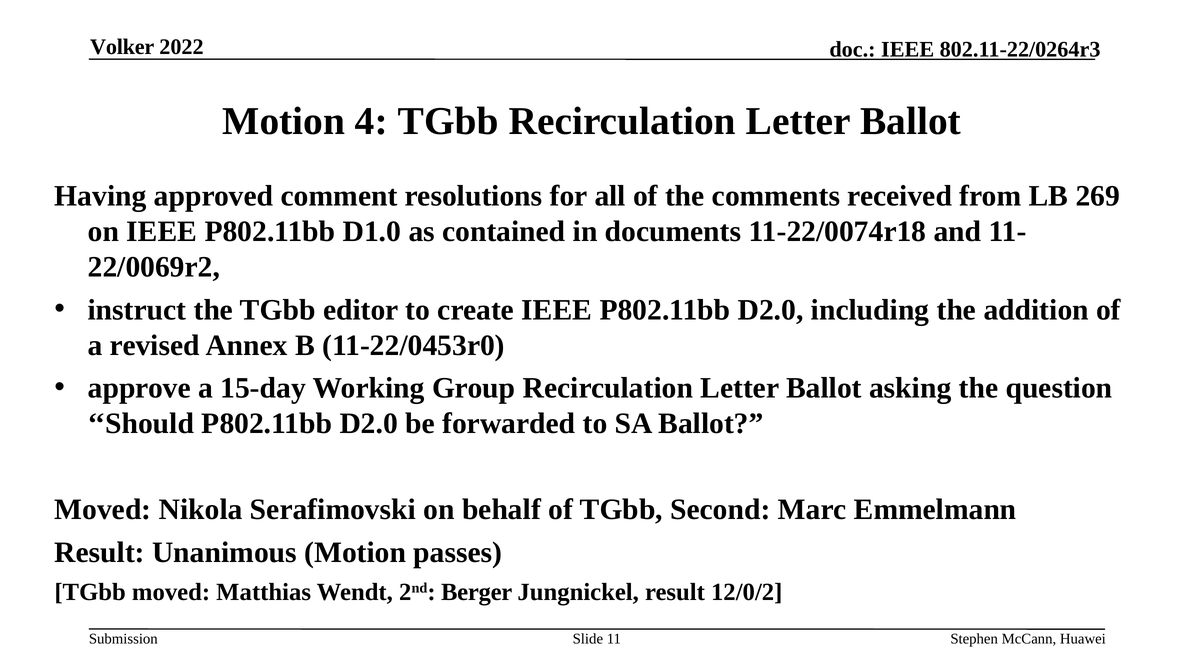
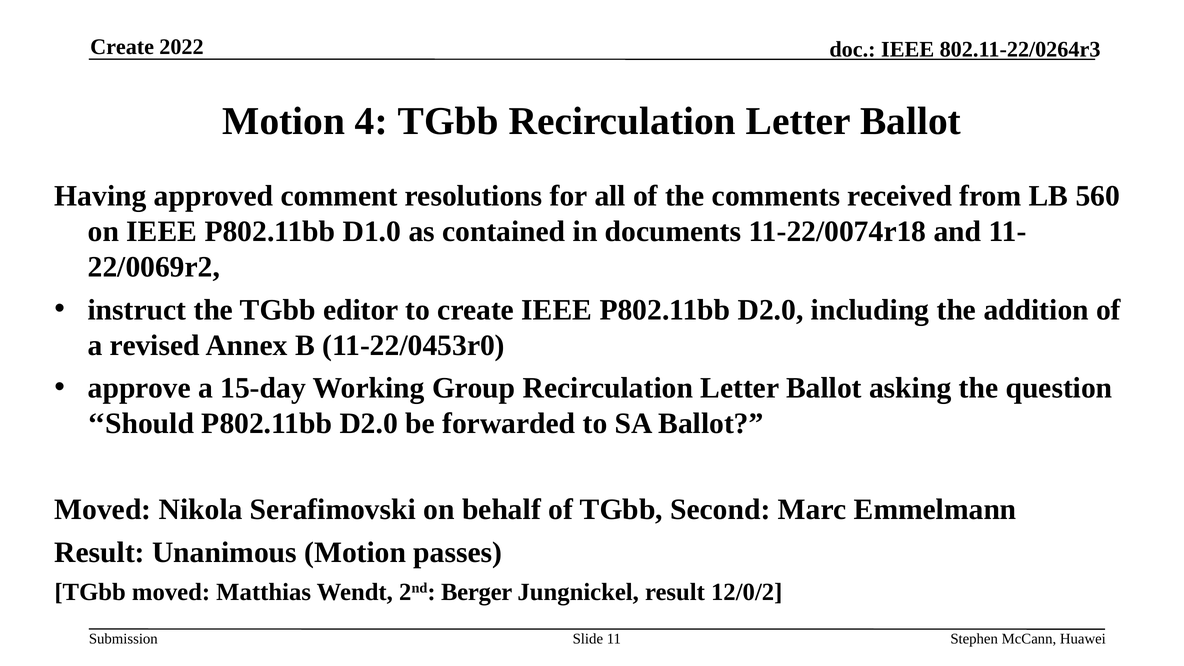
Volker: Volker -> Create (122, 47)
269: 269 -> 560 (1098, 196)
